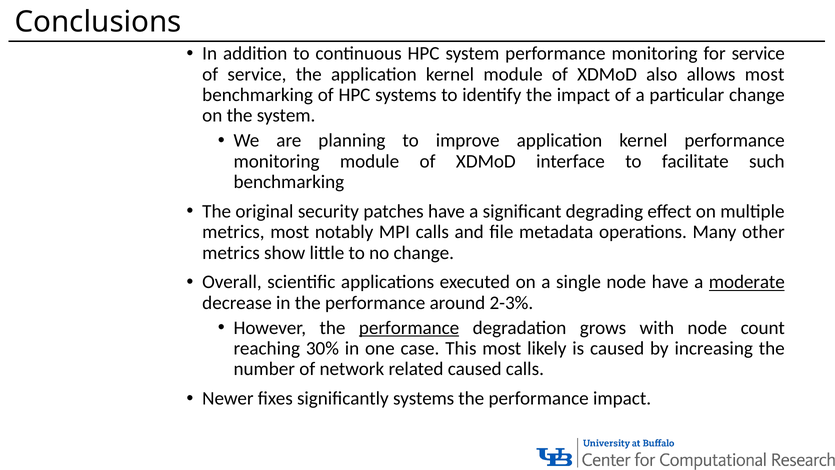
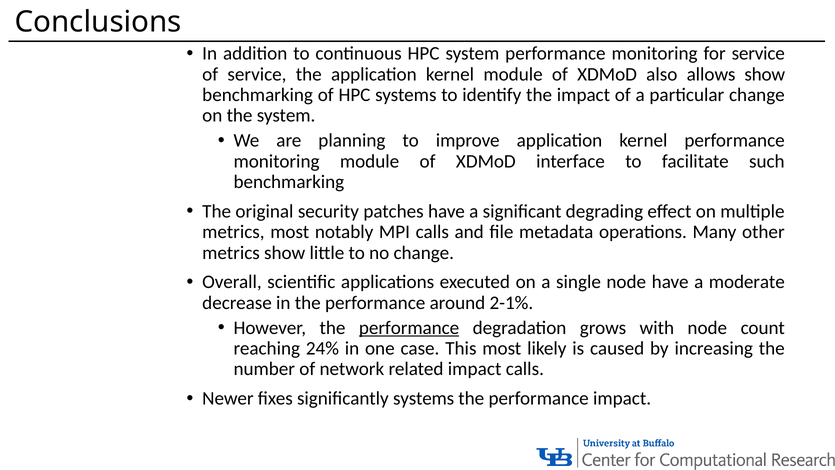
allows most: most -> show (765, 74)
moderate underline: present -> none (747, 282)
2-3%: 2-3% -> 2-1% (511, 303)
30%: 30% -> 24% (322, 348)
related caused: caused -> impact (475, 369)
